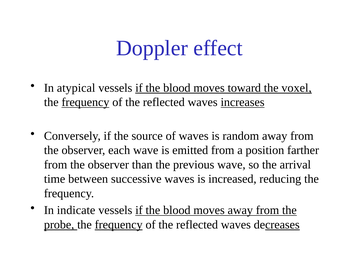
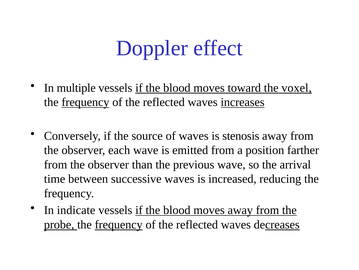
atypical: atypical -> multiple (76, 88)
random: random -> stenosis (241, 135)
